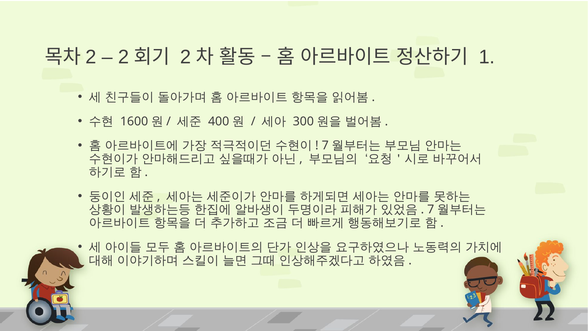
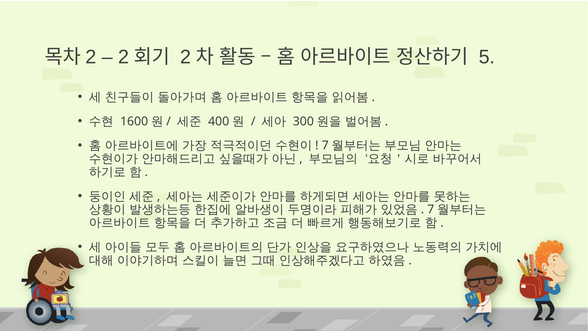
1: 1 -> 5 (487, 57)
